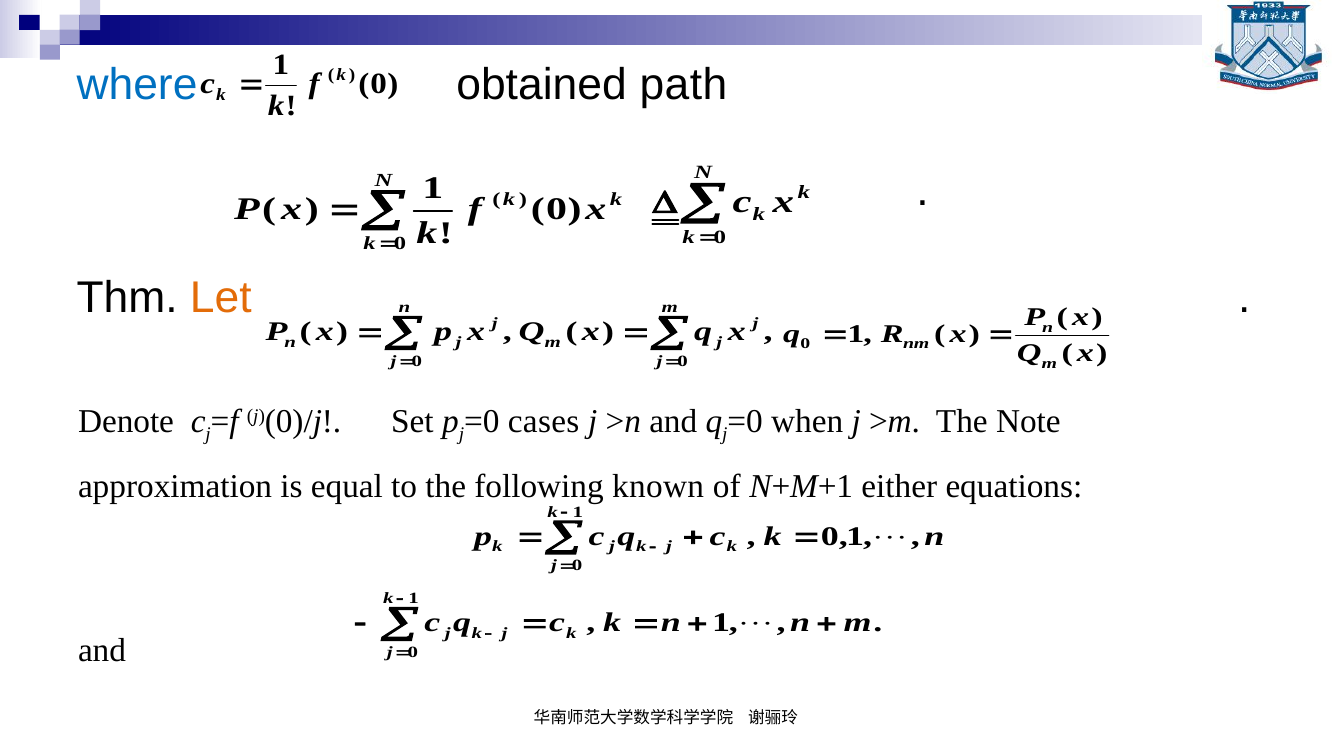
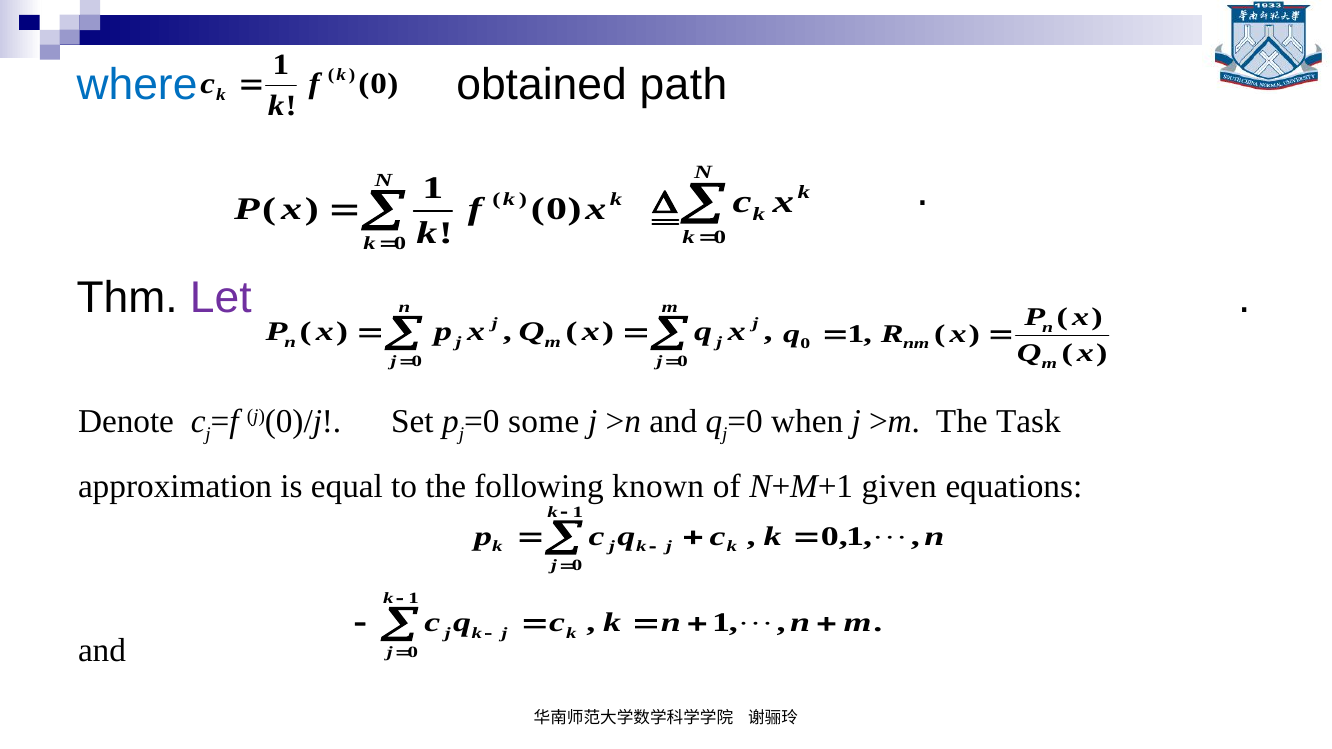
Let colour: orange -> purple (221, 298)
cases: cases -> some (544, 421)
Note: Note -> Task (1028, 421)
either: either -> given (899, 487)
